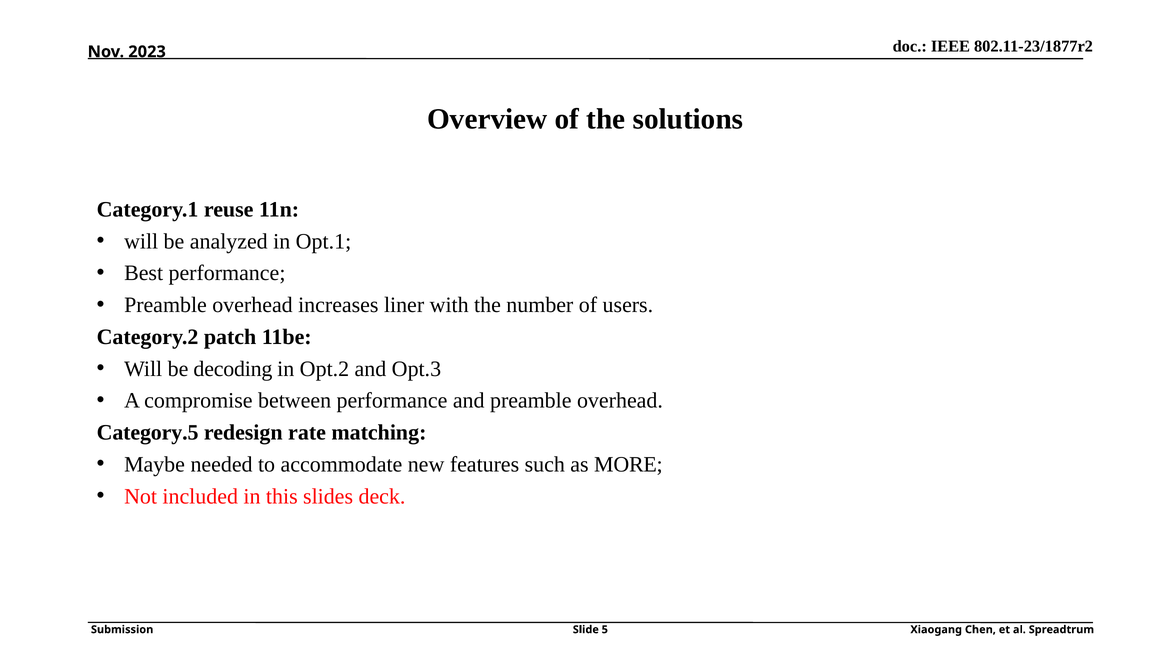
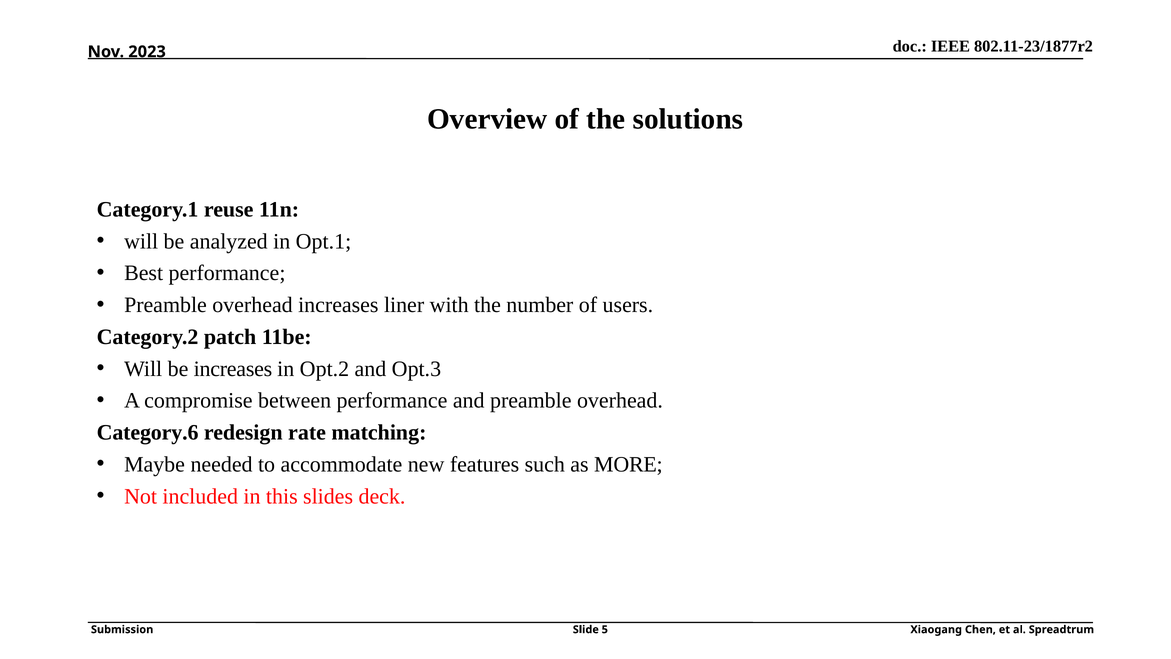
be decoding: decoding -> increases (233, 369)
Category.5: Category.5 -> Category.6 (148, 432)
